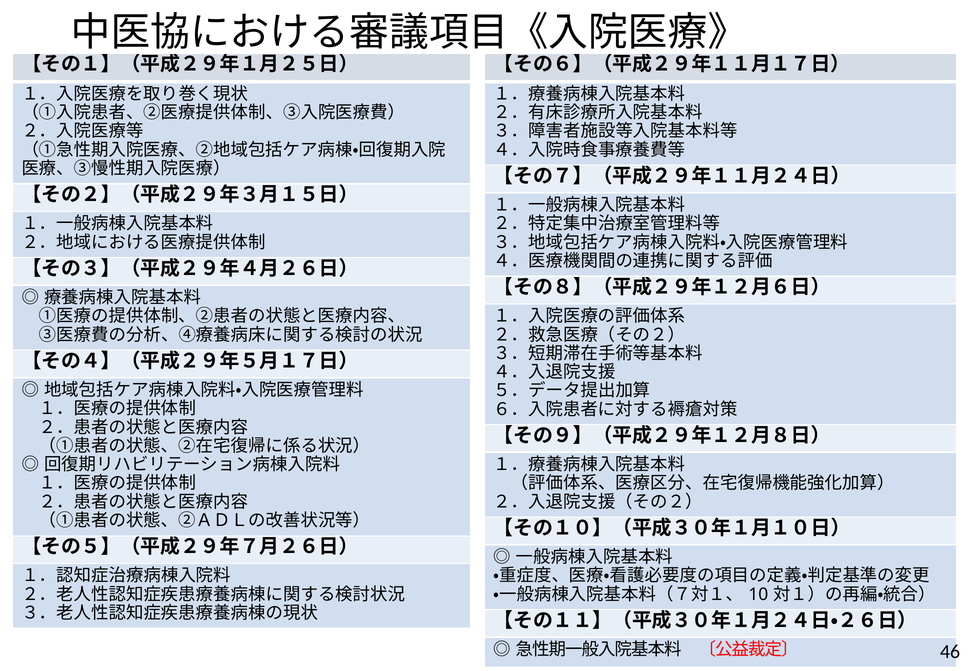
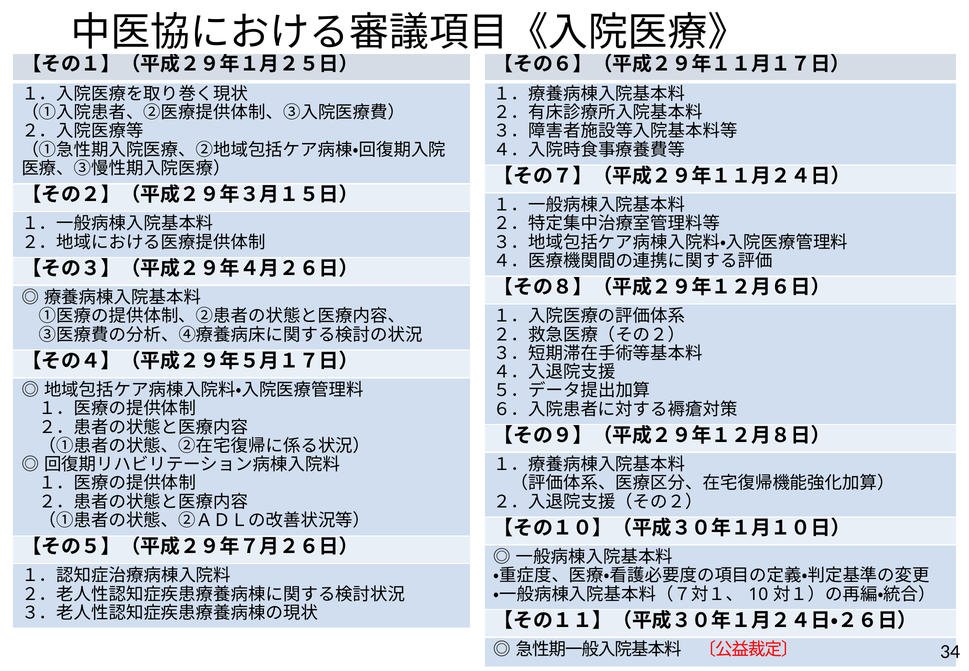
46: 46 -> 34 (950, 652)
